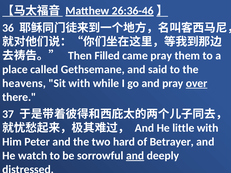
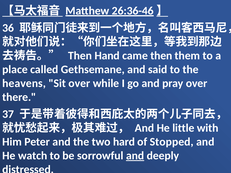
Filled: Filled -> Hand (107, 56)
came pray: pray -> then (161, 56)
Sit with: with -> over (79, 83)
over underline: present -> none (197, 83)
Betrayer: Betrayer -> Stopped (172, 142)
